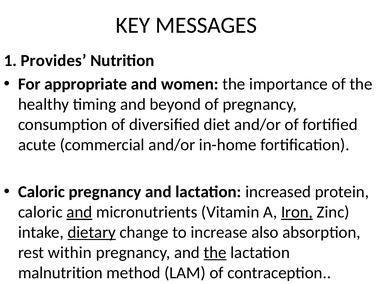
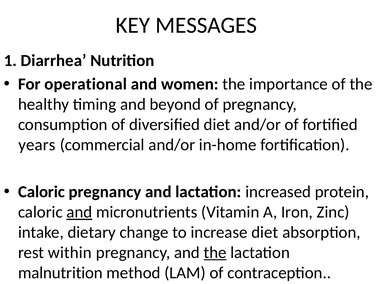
Provides: Provides -> Diarrhea (54, 61)
appropriate: appropriate -> operational (86, 84)
acute: acute -> years (37, 145)
Iron underline: present -> none (297, 212)
dietary underline: present -> none (92, 233)
increase also: also -> diet (265, 233)
